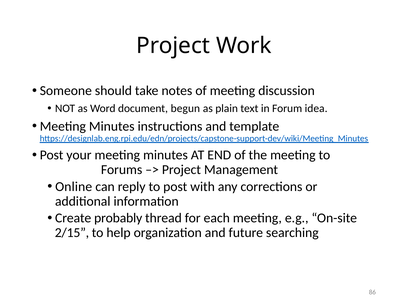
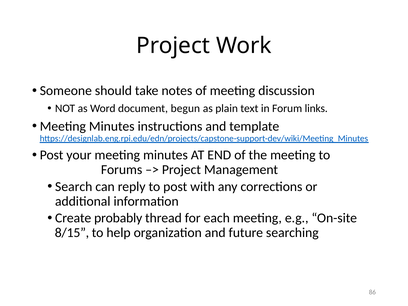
idea: idea -> links (316, 109)
Online: Online -> Search (74, 187)
2/15: 2/15 -> 8/15 (72, 233)
